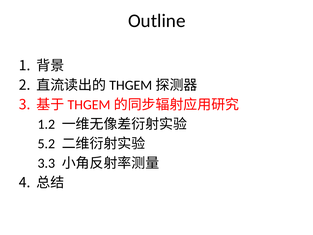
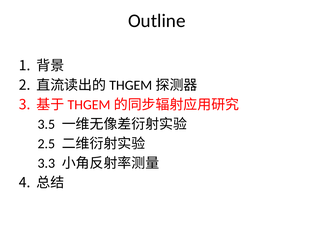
1.2: 1.2 -> 3.5 (46, 124)
5.2: 5.2 -> 2.5 (46, 144)
